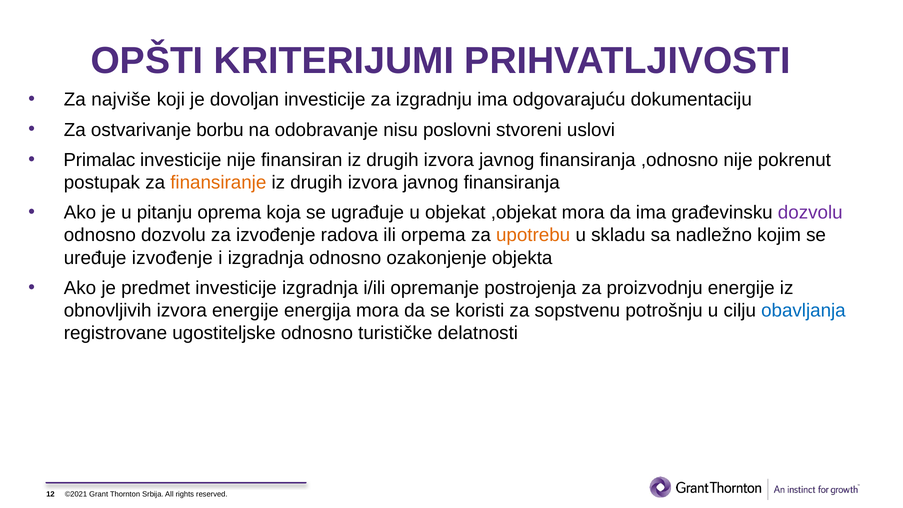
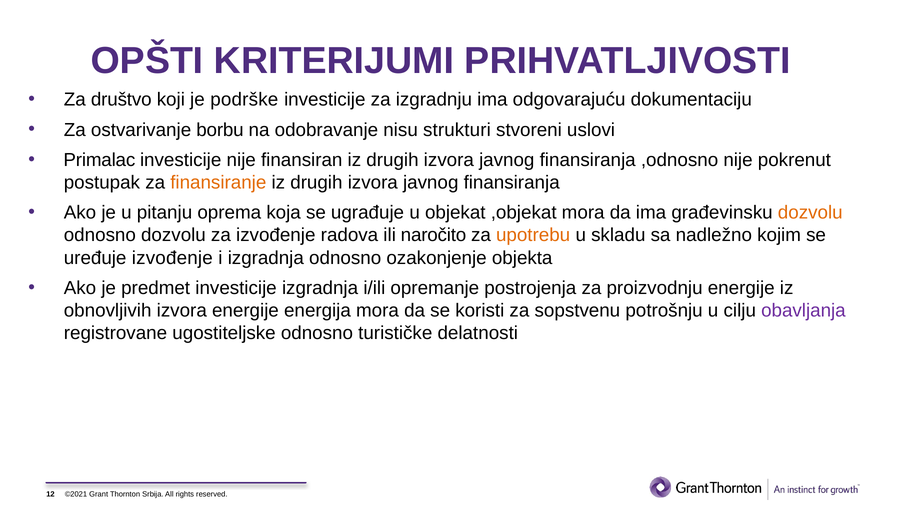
najviše: najviše -> društvo (121, 100)
dovoljan: dovoljan -> podrške (244, 100)
poslovni: poslovni -> strukturi (457, 130)
dozvolu colour: purple -> orange (810, 213)
orpema: orpema -> naročito (434, 235)
obavljanja colour: blue -> purple (803, 310)
